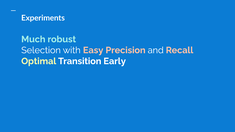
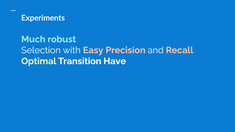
Early: Early -> Have (115, 61)
